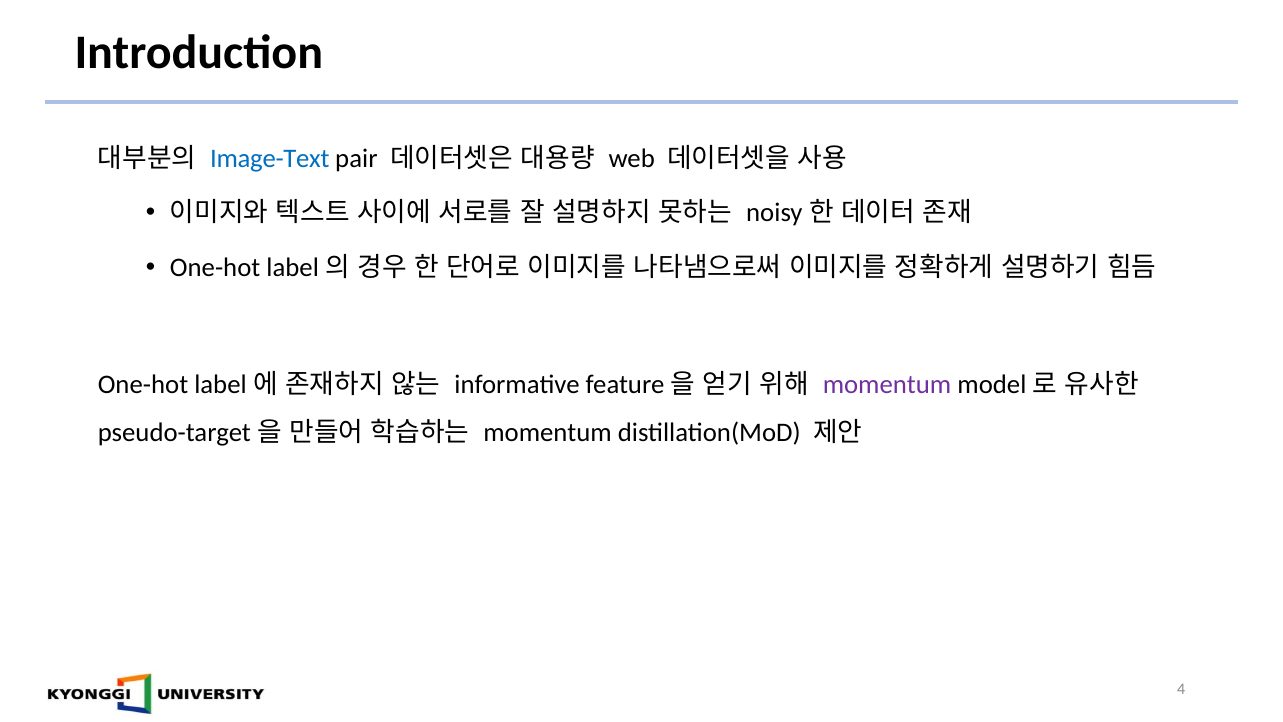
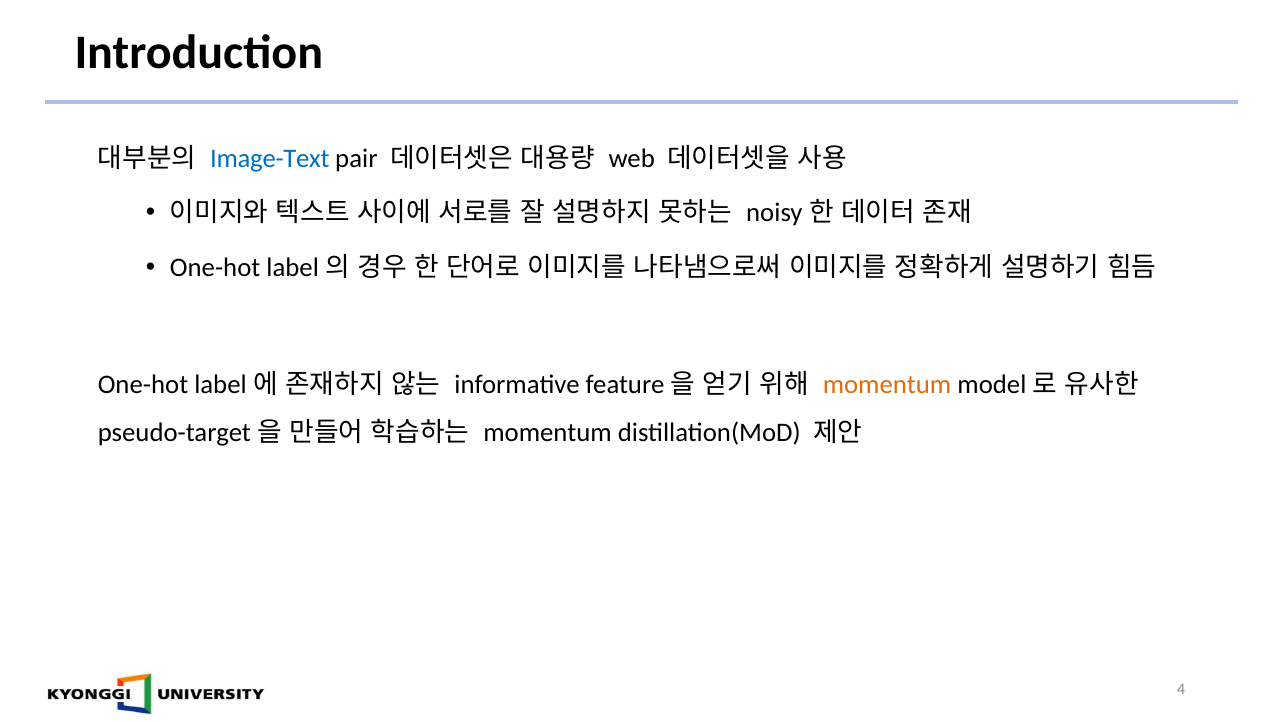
momentum colour: purple -> orange (887, 384)
